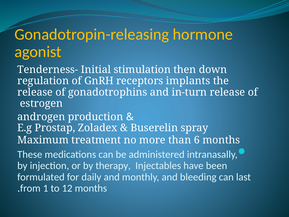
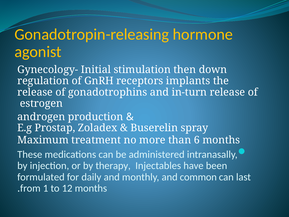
Tenderness-: Tenderness- -> Gynecology- (48, 70)
bleeding: bleeding -> common (198, 177)
